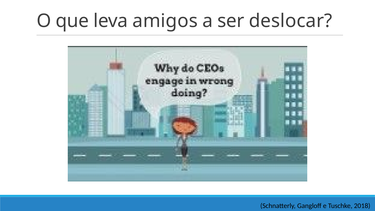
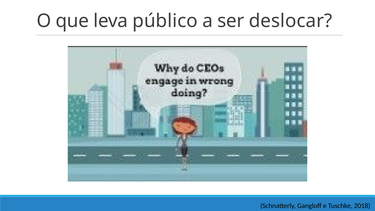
amigos: amigos -> público (165, 21)
